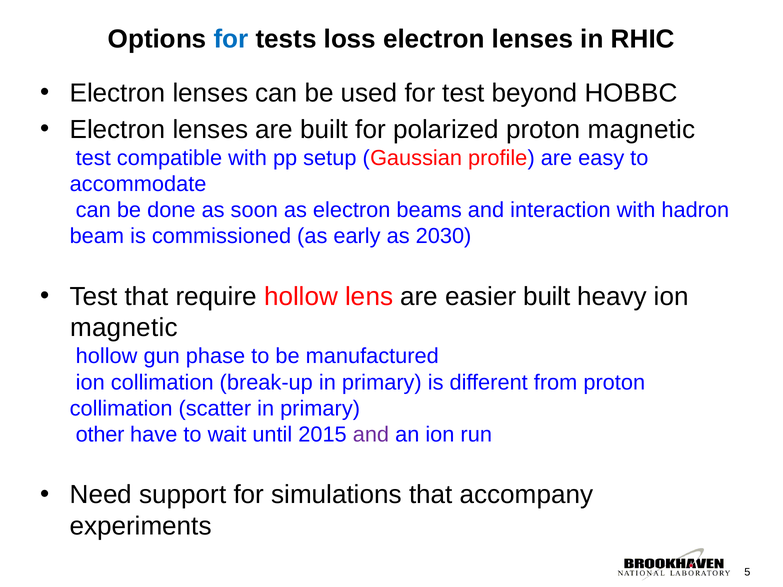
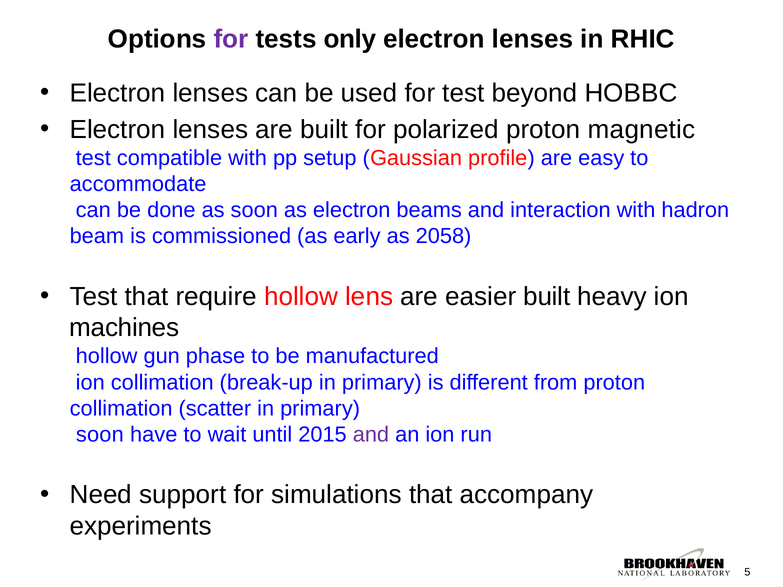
for colour: blue -> purple (231, 39)
loss: loss -> only (350, 39)
2030: 2030 -> 2058 (444, 236)
magnetic: magnetic -> machines (124, 328)
other: other -> soon (100, 435)
